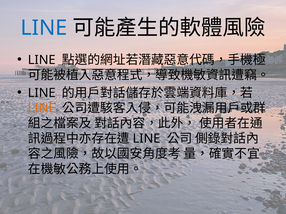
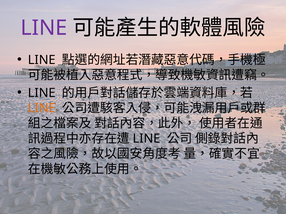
LINE colour: blue -> purple (44, 28)
